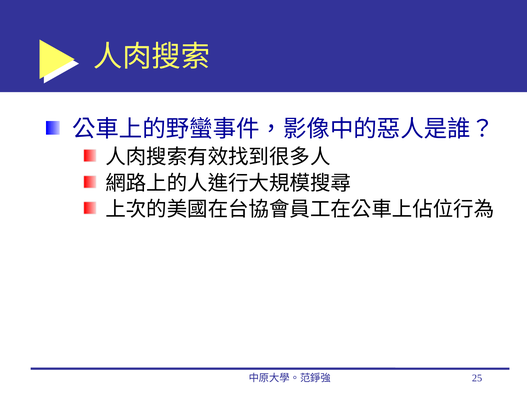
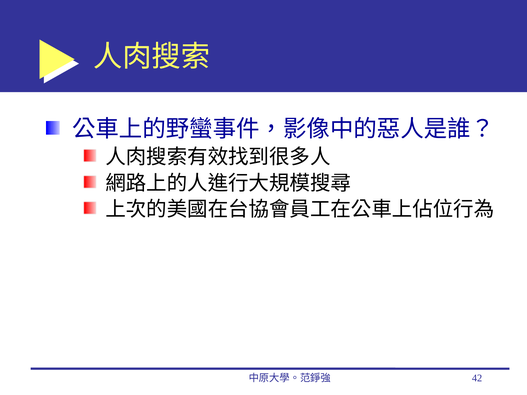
25: 25 -> 42 (477, 378)
